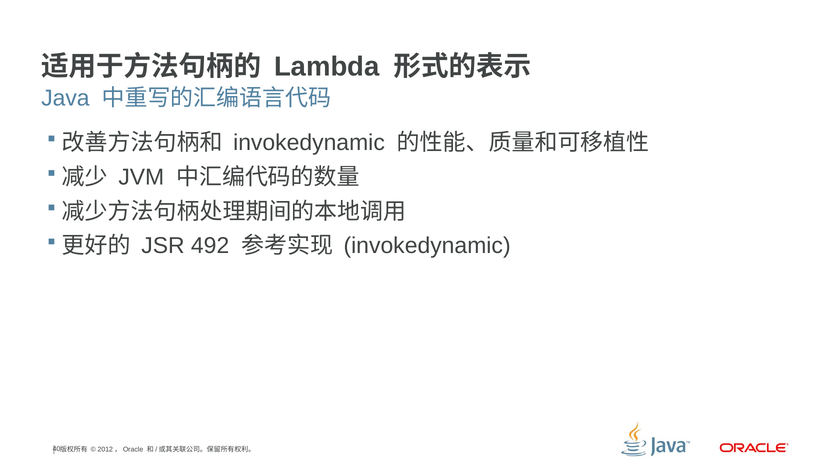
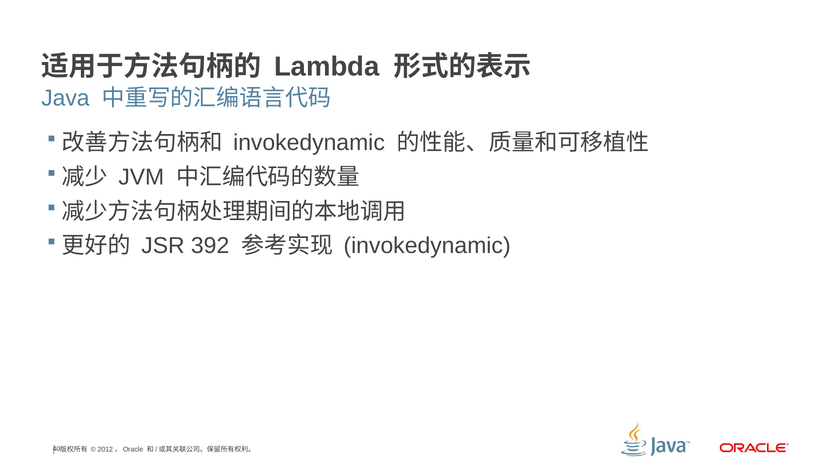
492: 492 -> 392 (210, 246)
